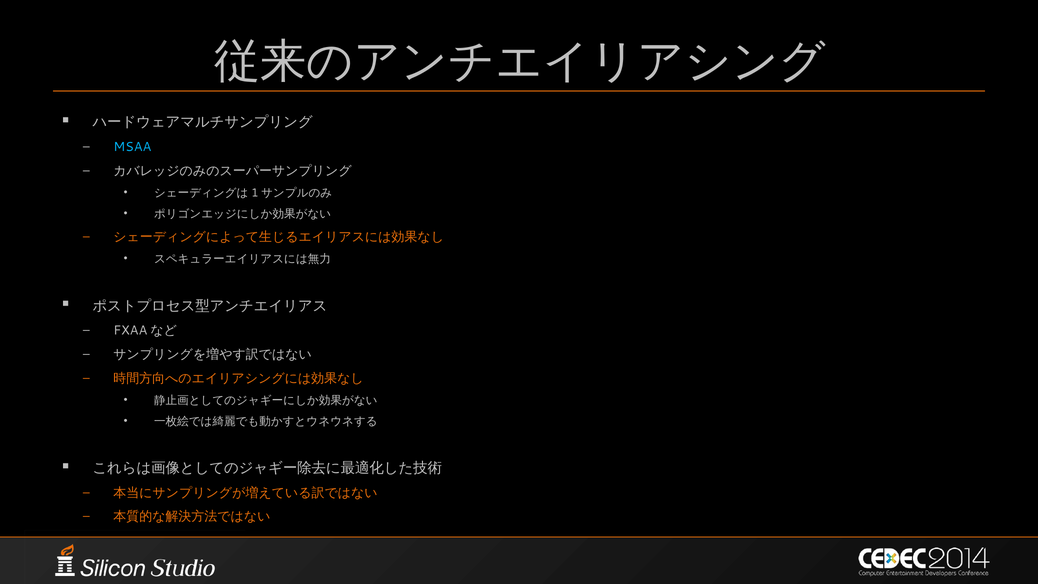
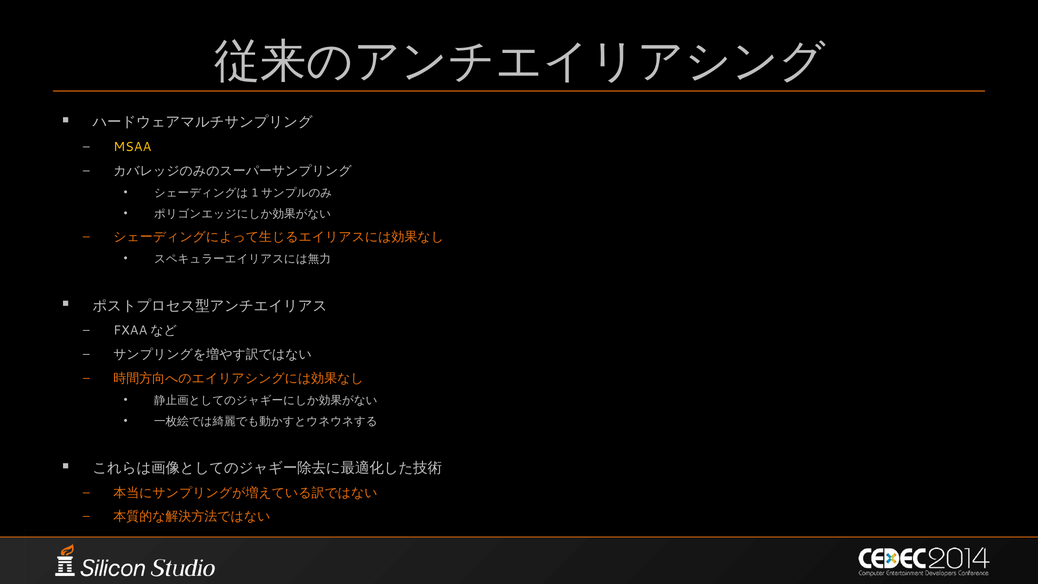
MSAA colour: light blue -> yellow (132, 147)
